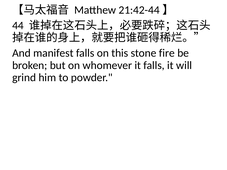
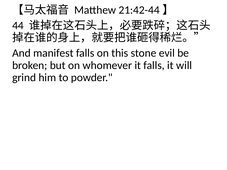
fire: fire -> evil (167, 53)
